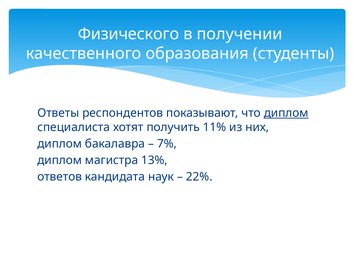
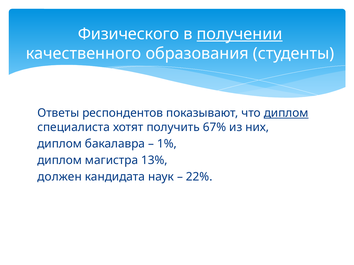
получении underline: none -> present (240, 34)
11%: 11% -> 67% (215, 127)
7%: 7% -> 1% (167, 144)
ответов: ответов -> должен (60, 177)
